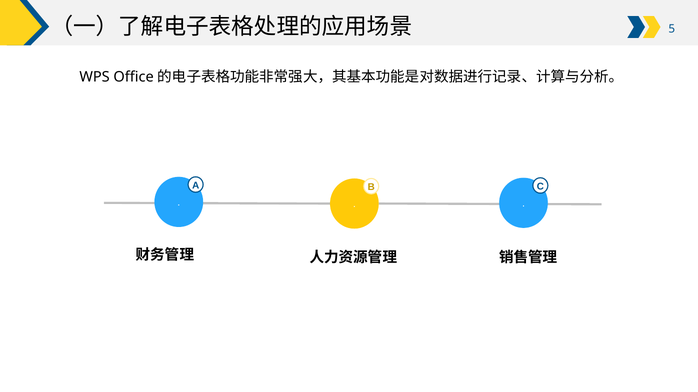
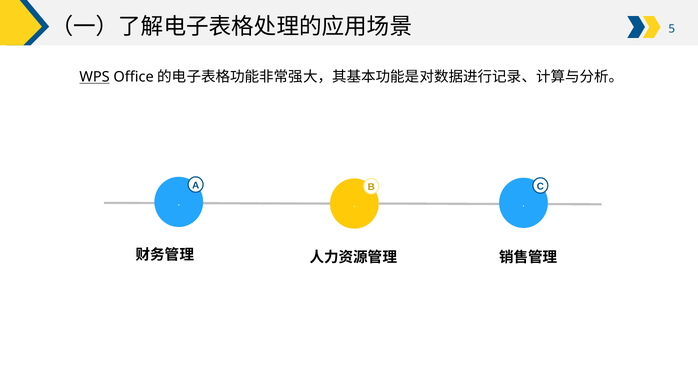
WPS underline: none -> present (95, 77)
